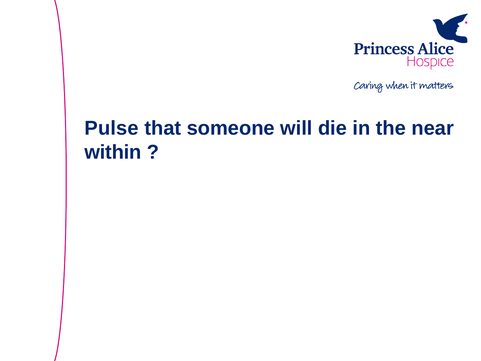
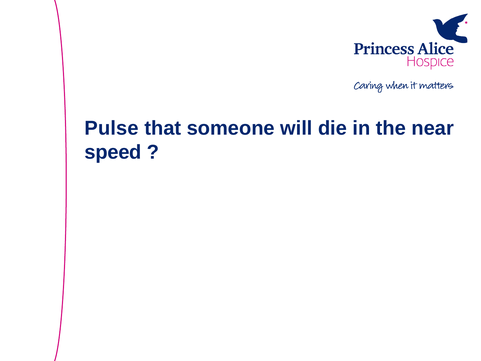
within: within -> speed (113, 152)
